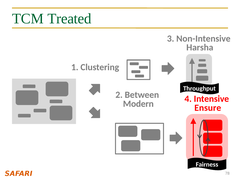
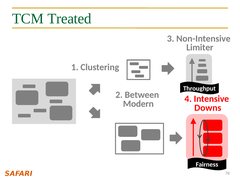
Harsha: Harsha -> Limiter (200, 48)
Ensure: Ensure -> Downs (208, 108)
